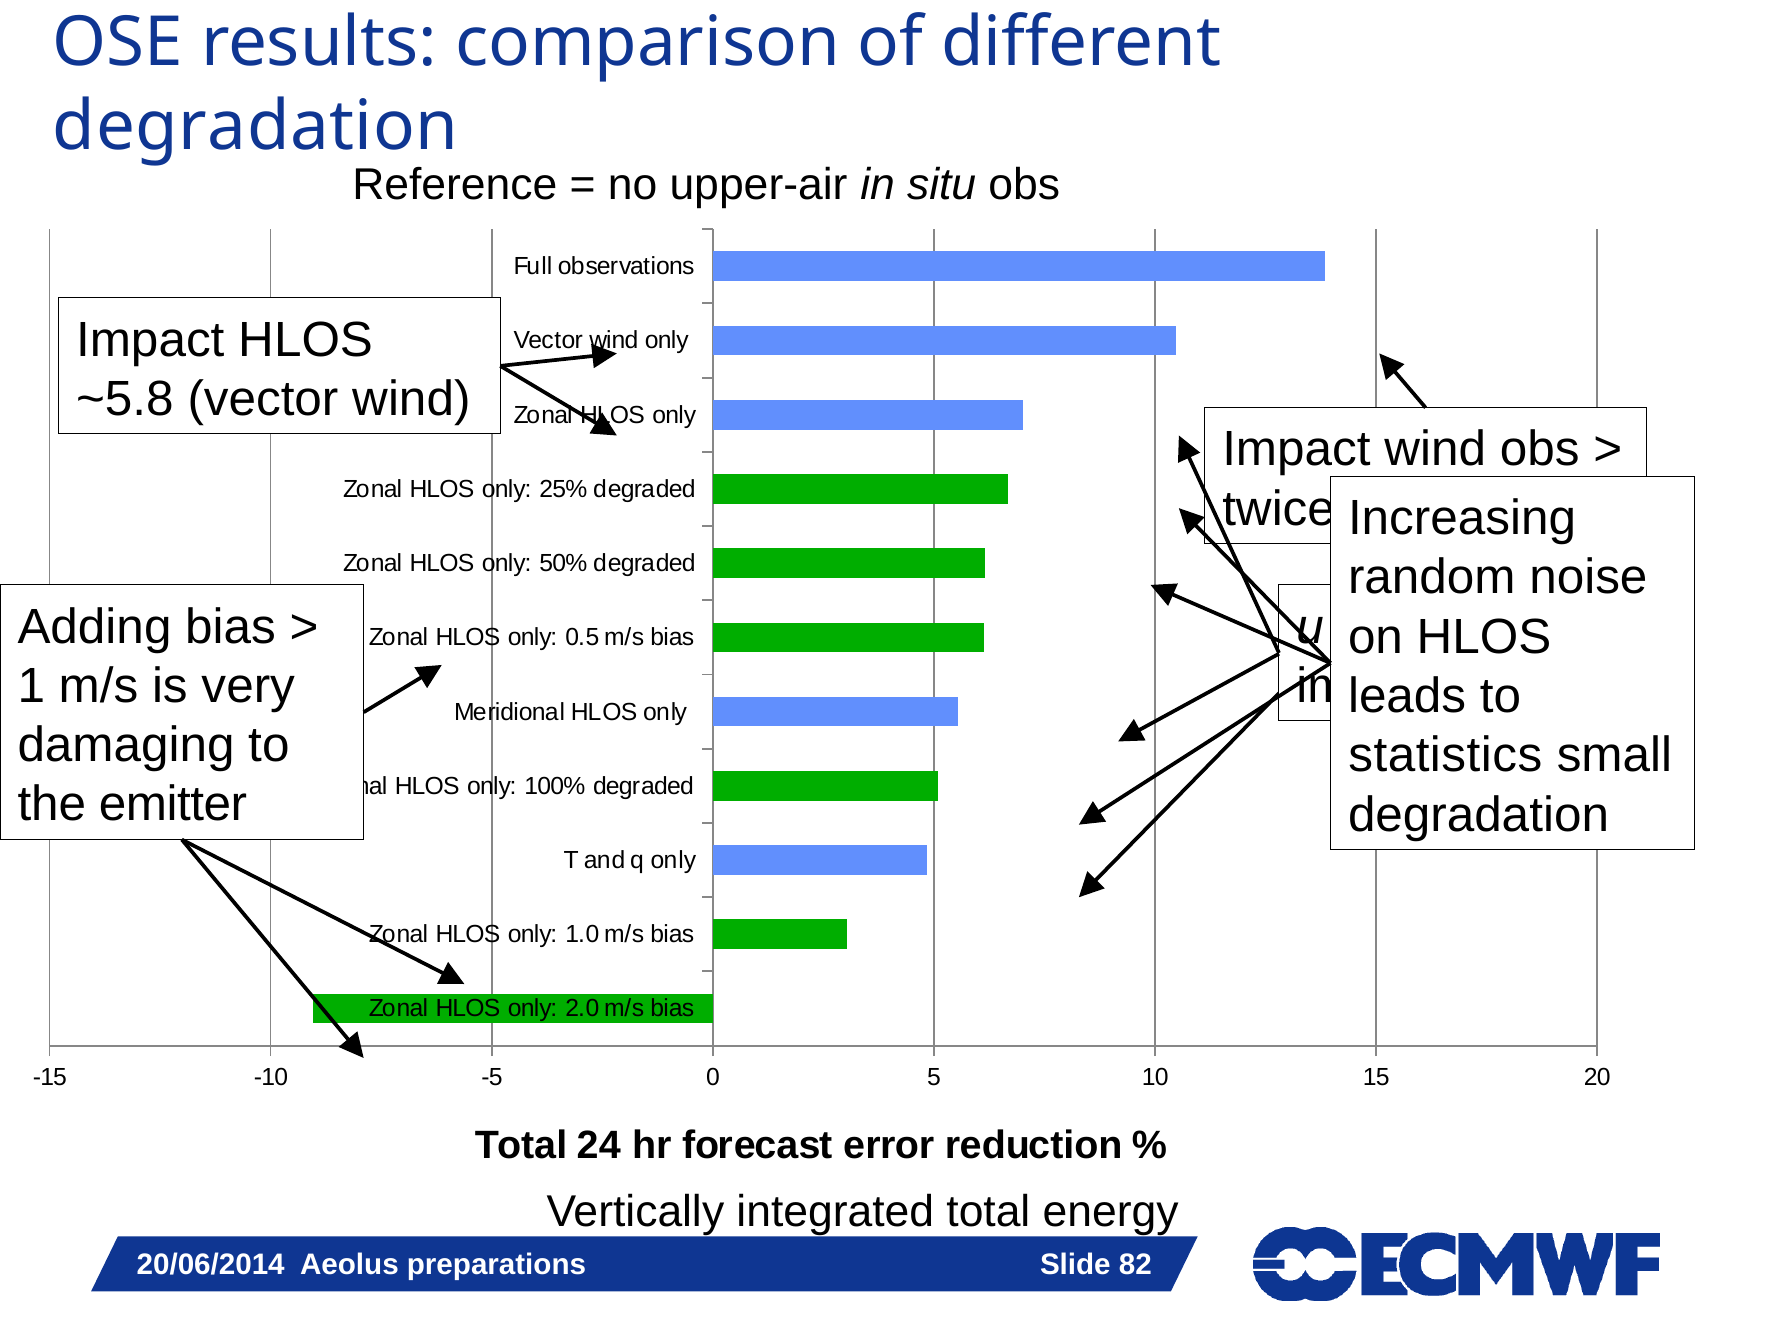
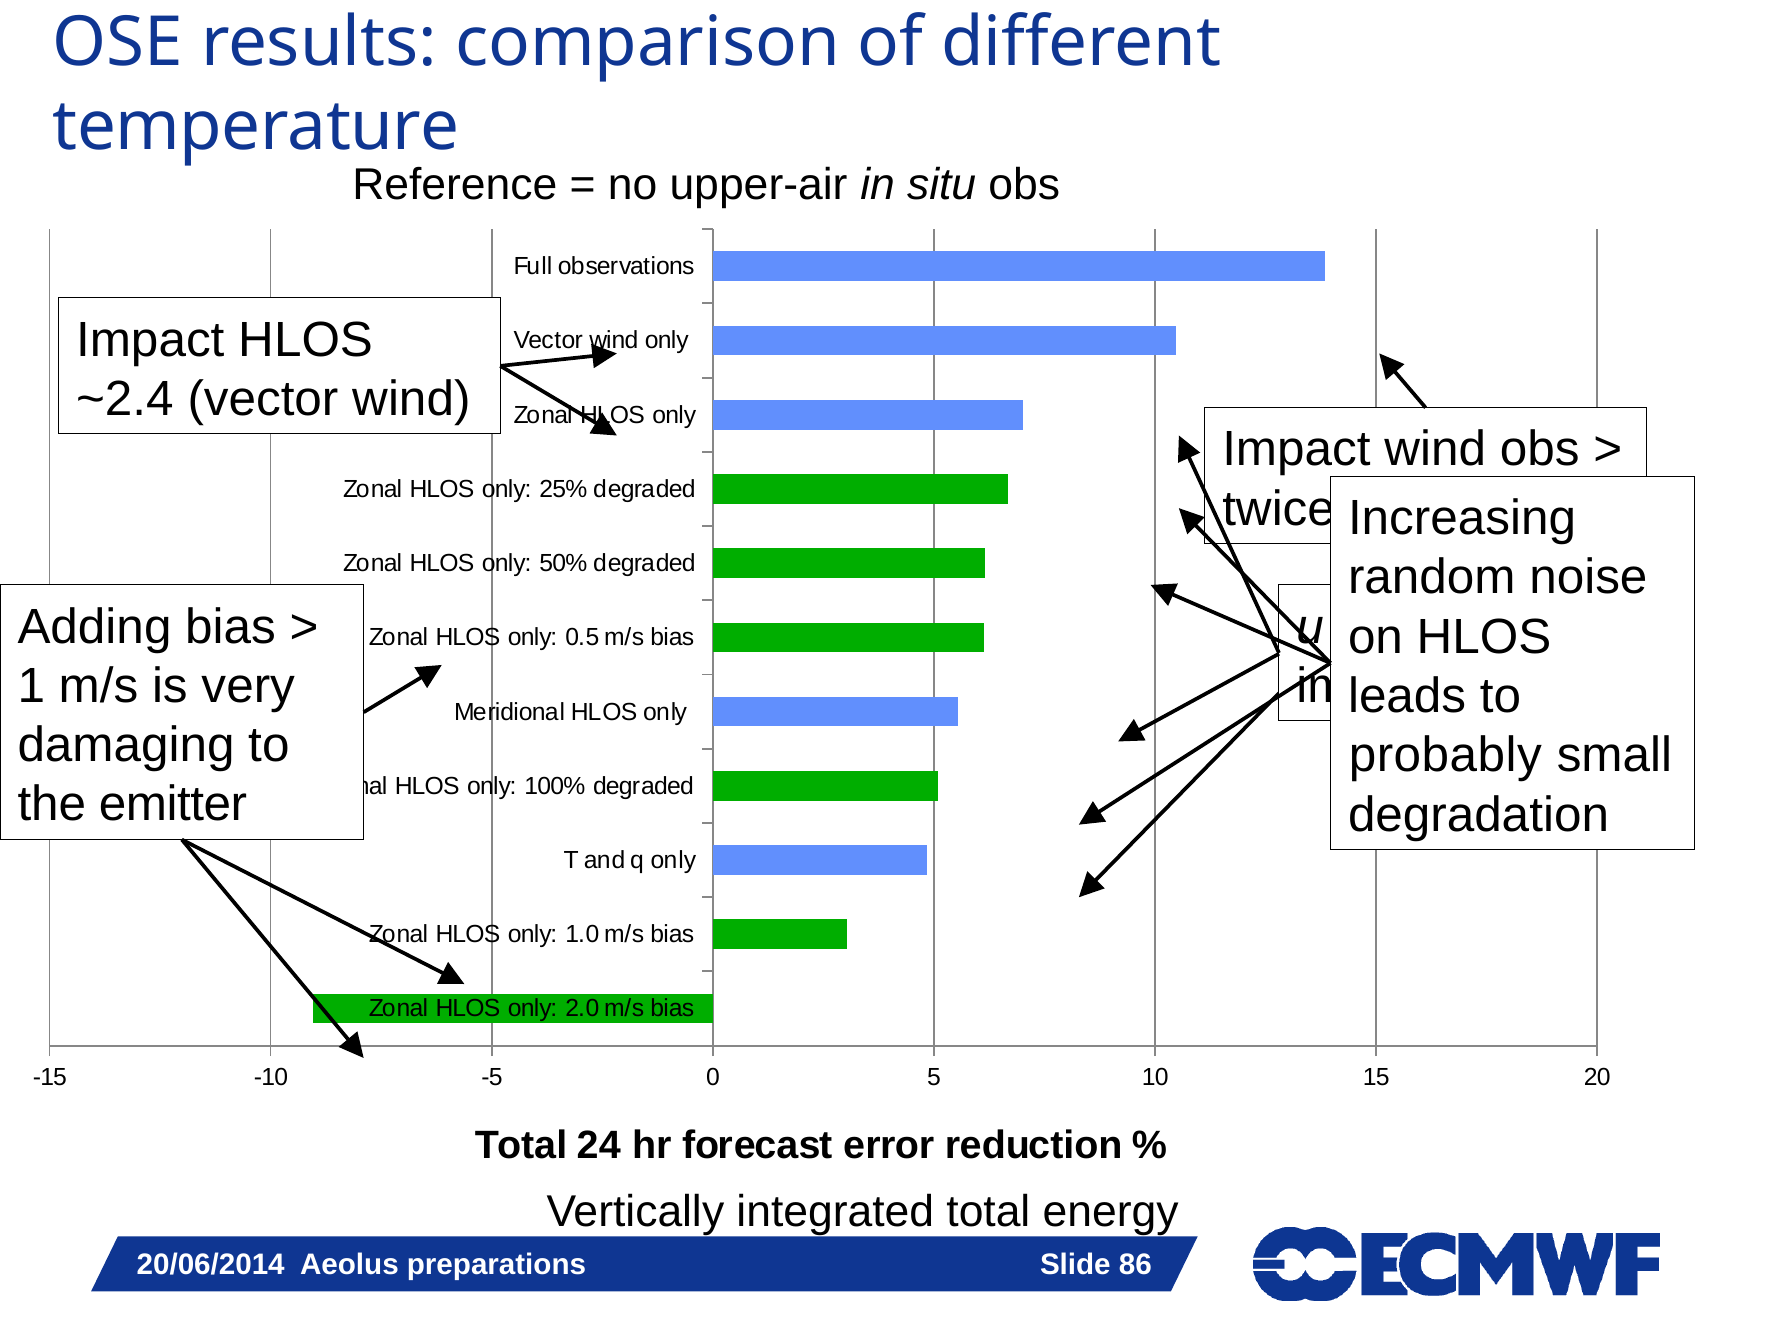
degradation: degradation -> temperature (256, 126)
~5.8: ~5.8 -> ~2.4 (125, 399)
statistics: statistics -> probably (1445, 756)
82: 82 -> 86 (1135, 1265)
